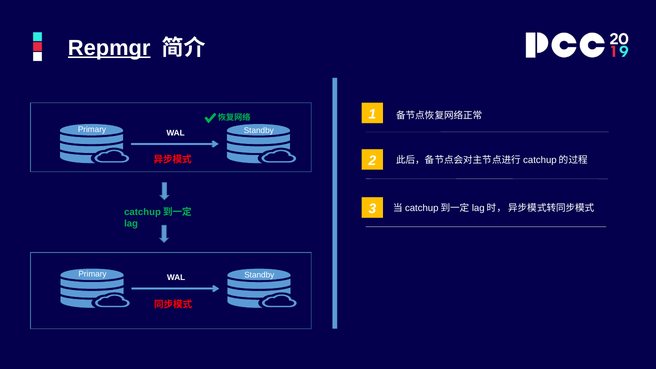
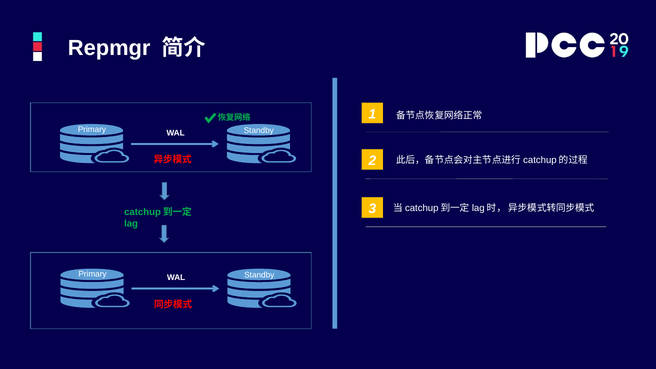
Repmgr underline: present -> none (109, 48)
